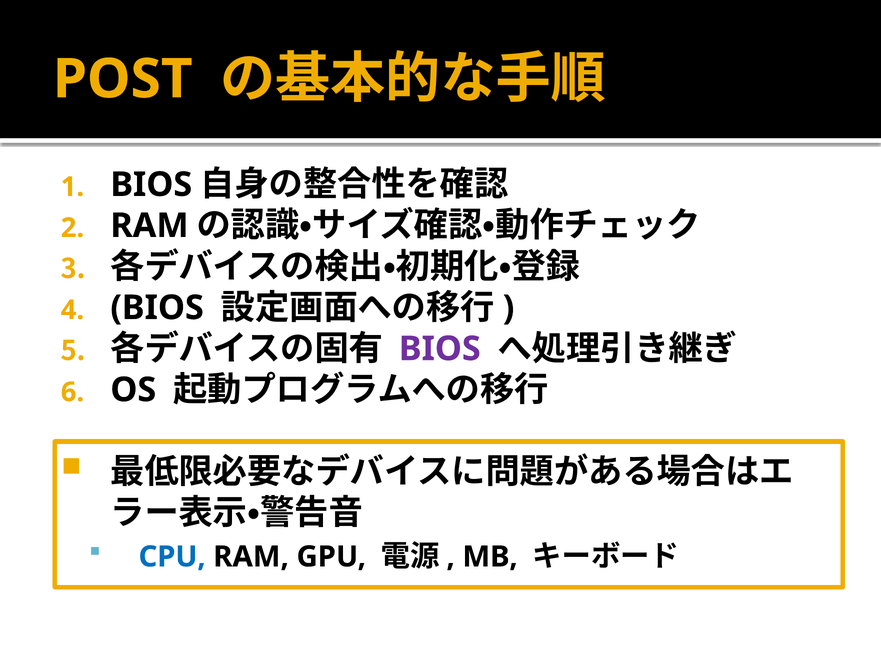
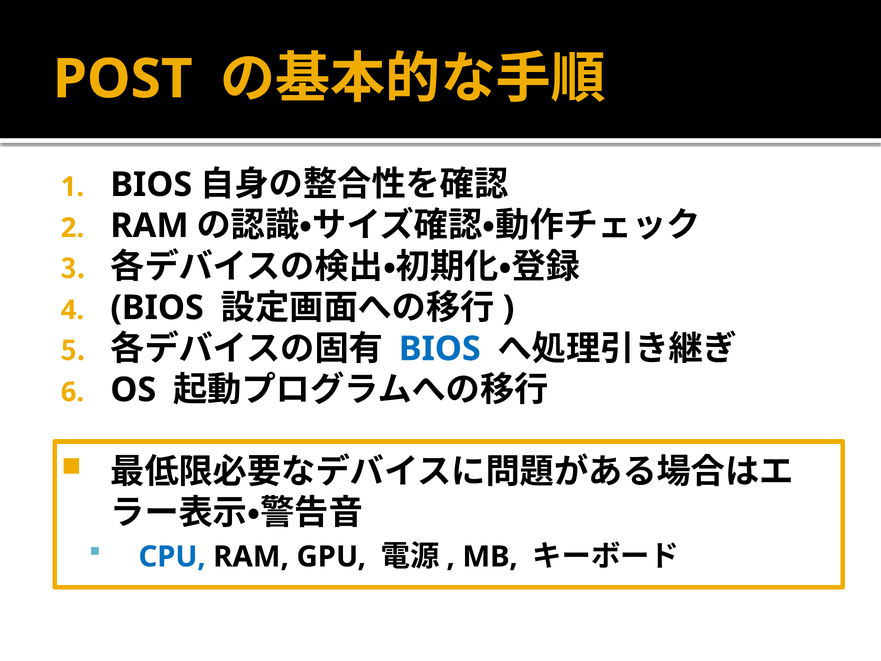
BIOS colour: purple -> blue (440, 349)
